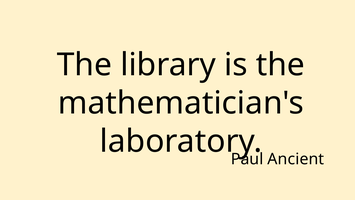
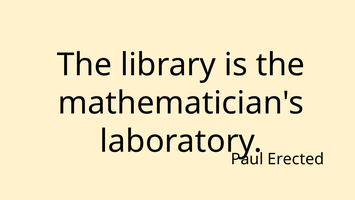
Ancient: Ancient -> Erected (296, 159)
